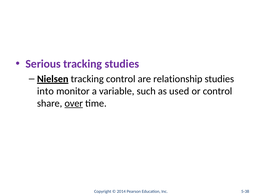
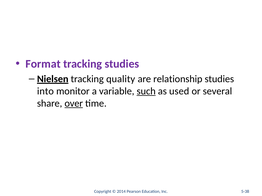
Serious: Serious -> Format (43, 64)
tracking control: control -> quality (121, 79)
such underline: none -> present (146, 91)
or control: control -> several (217, 91)
